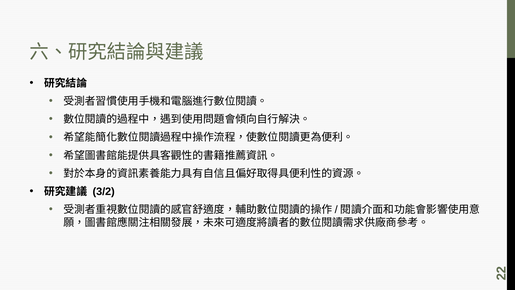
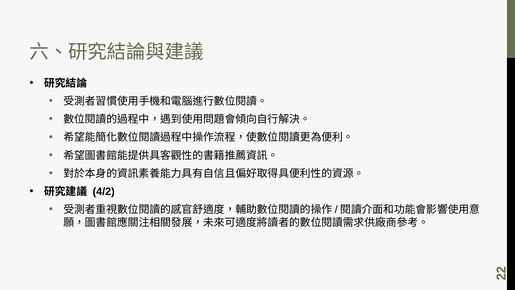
3/2: 3/2 -> 4/2 (104, 191)
